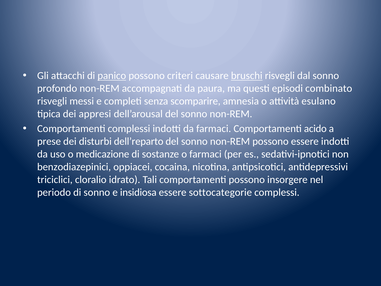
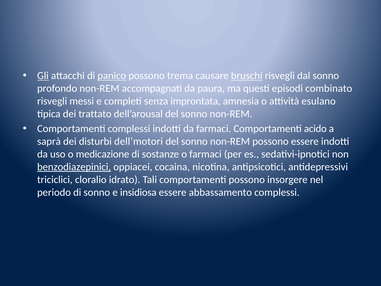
Gli underline: none -> present (43, 76)
criteri: criteri -> trema (180, 76)
scomparire: scomparire -> improntata (196, 101)
appresi: appresi -> trattato (95, 114)
prese: prese -> saprà (49, 141)
dell’reparto: dell’reparto -> dell’motori (139, 141)
benzodiazepinici underline: none -> present (74, 167)
sottocategorie: sottocategorie -> abbassamento (220, 192)
